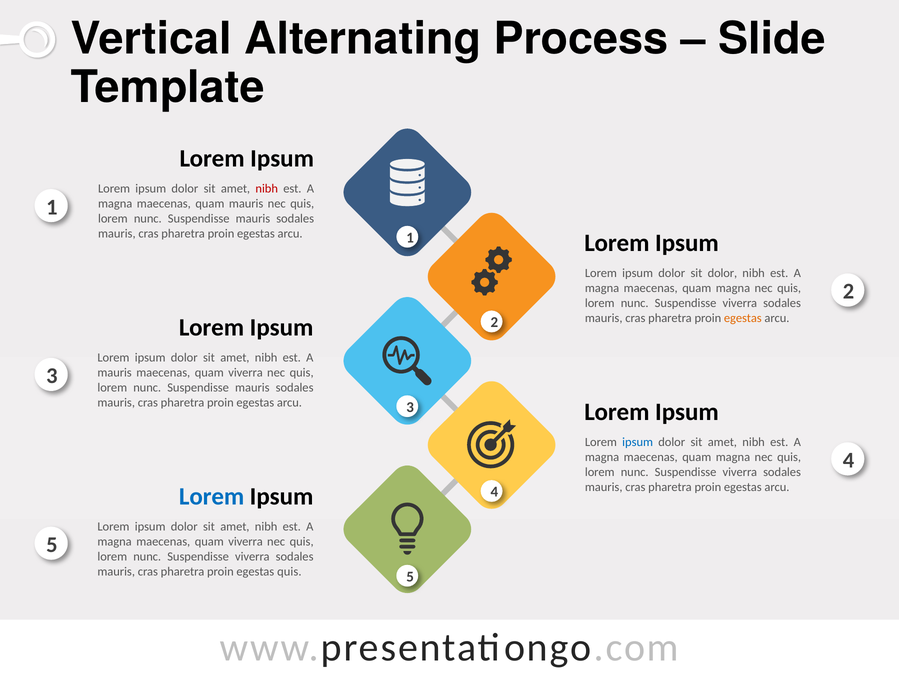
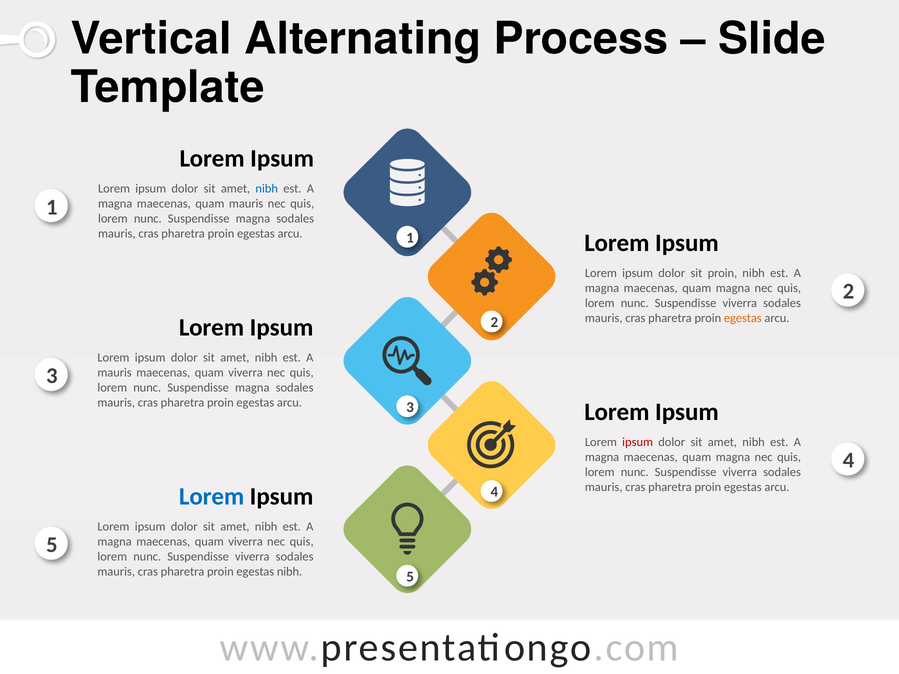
nibh colour: red -> blue (267, 189)
mauris: mauris -> magna (253, 219)
sit dolor: dolor -> proin (722, 273)
mauris: mauris -> magna (252, 388)
ipsum colour: blue -> red (638, 442)
egestas quis: quis -> nibh (290, 572)
